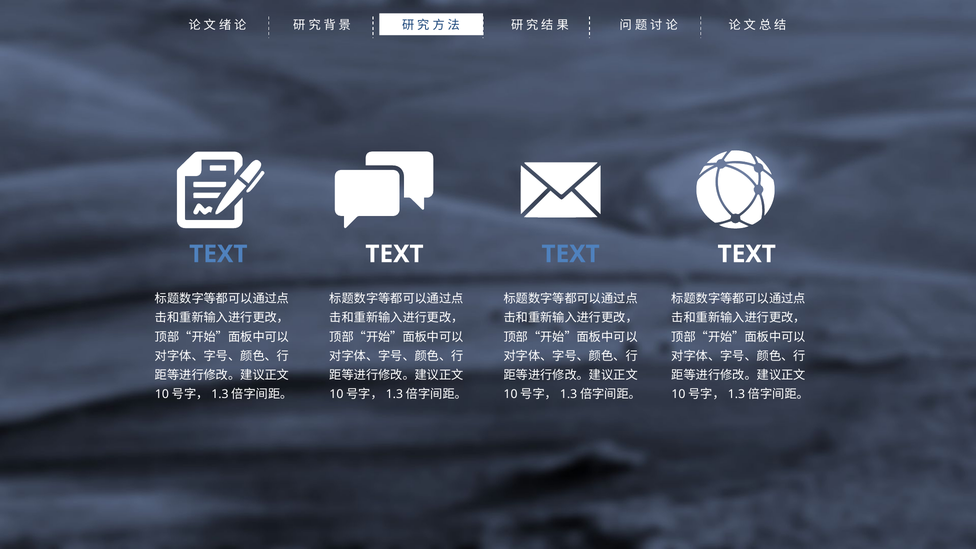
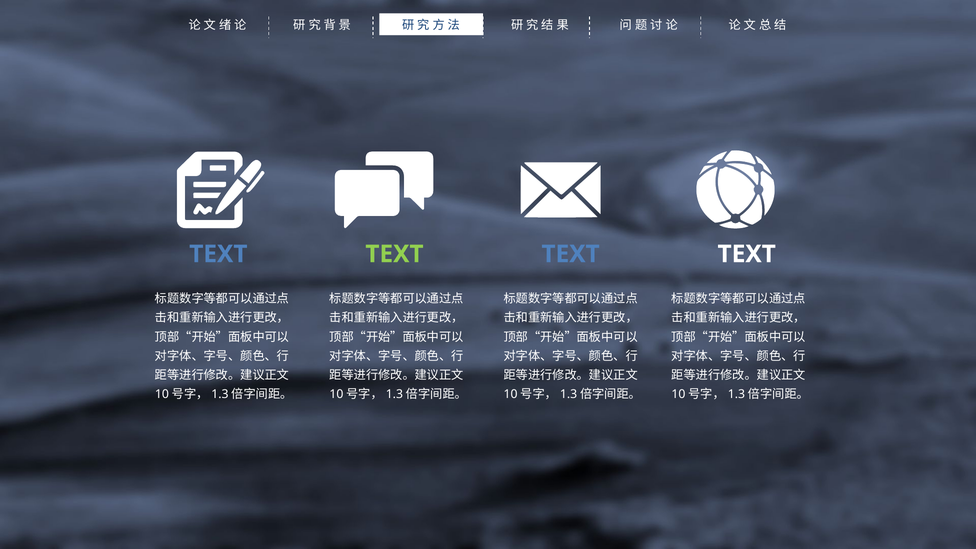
TEXT colour: white -> light green (394, 254)
